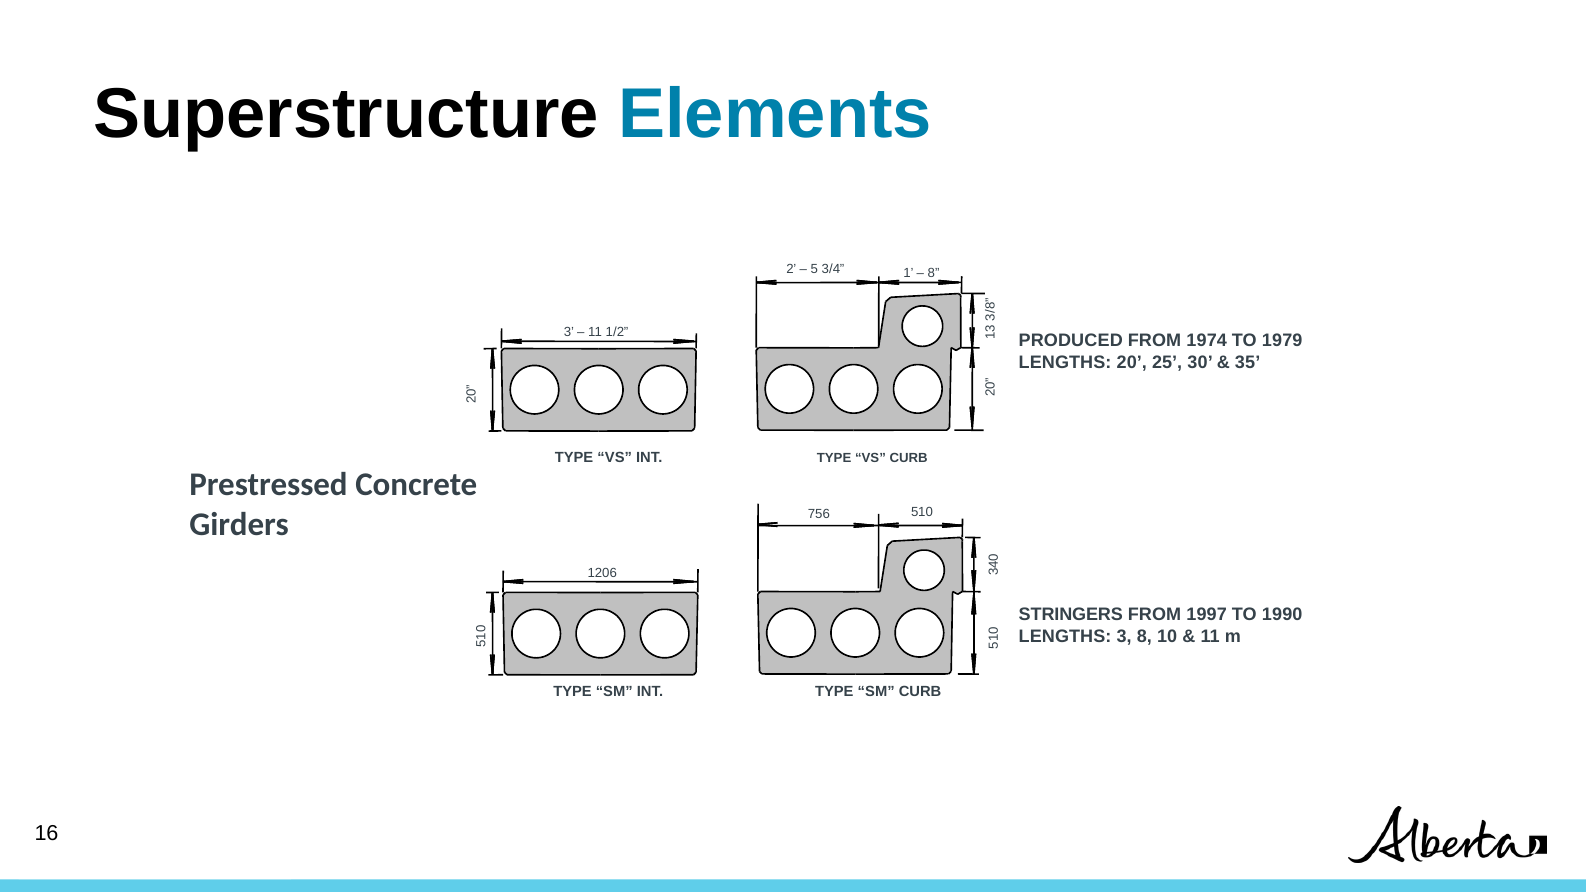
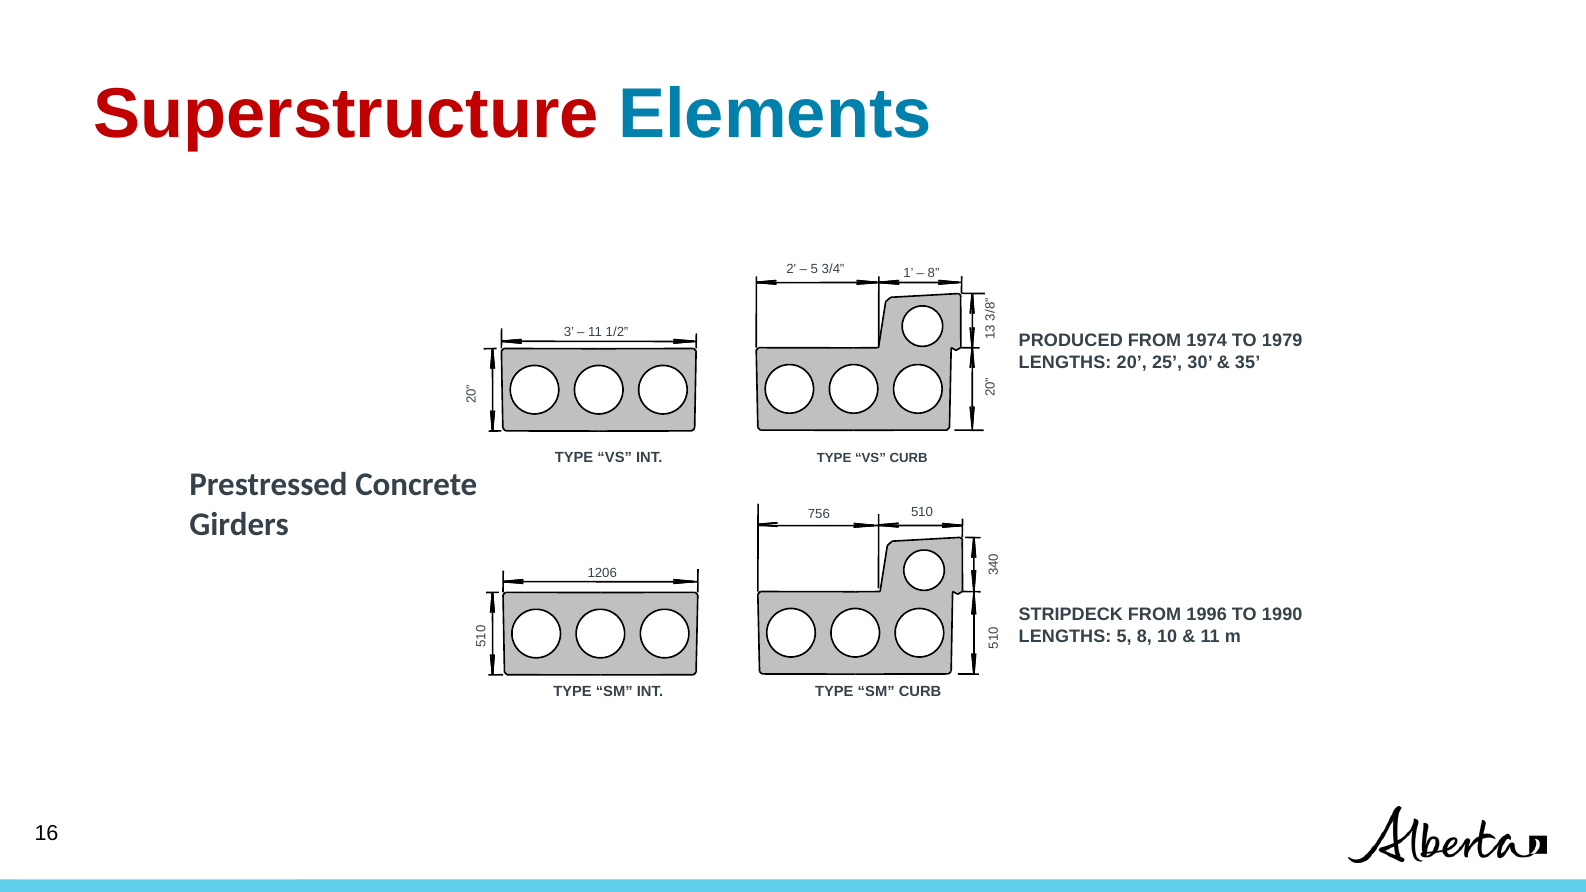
Superstructure colour: black -> red (346, 114)
STRINGERS: STRINGERS -> STRIPDECK (1071, 615)
1997: 1997 -> 1996 (1207, 615)
LENGTHS 3: 3 -> 5 (1124, 637)
